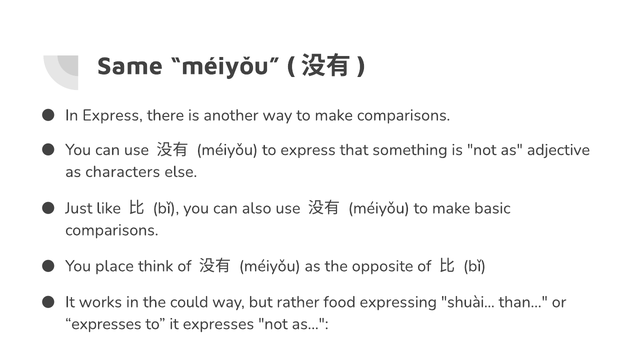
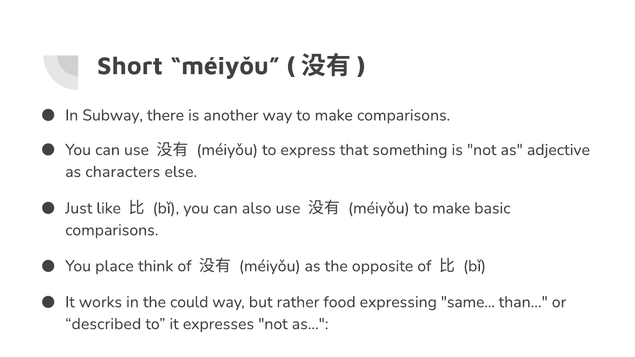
Same: Same -> Short (130, 66)
In Express: Express -> Subway (113, 115)
shuài: shuài -> same (468, 302)
expresses: expresses -> described (103, 324)
